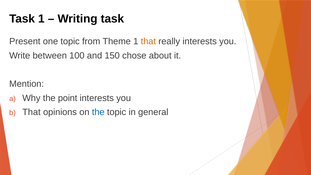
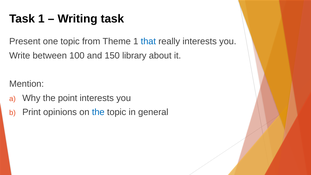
that colour: orange -> blue (148, 41)
chose: chose -> library (134, 56)
That: That -> Print (32, 112)
